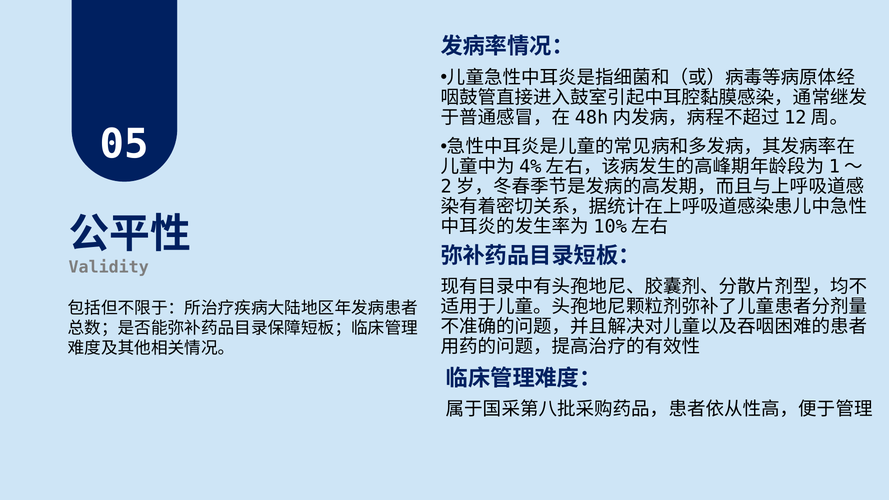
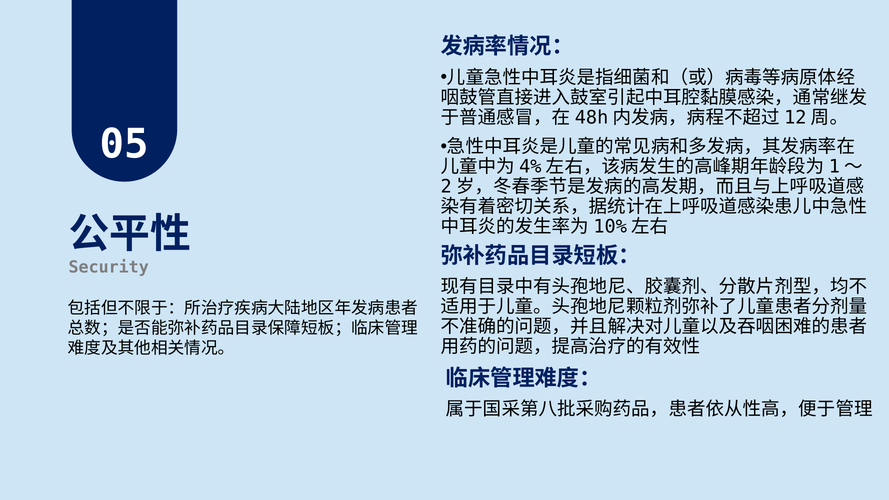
Validity: Validity -> Security (109, 267)
